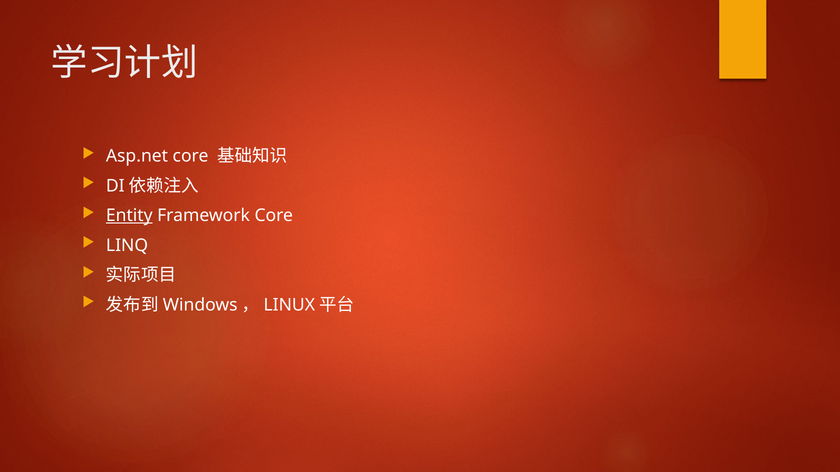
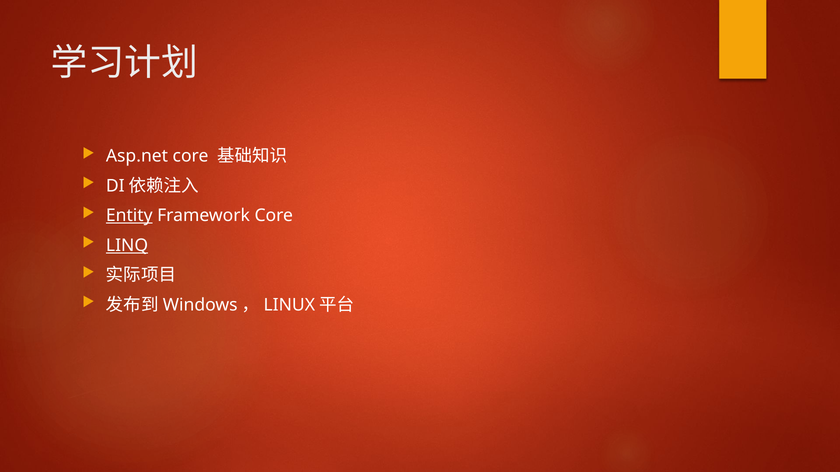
LINQ underline: none -> present (127, 246)
